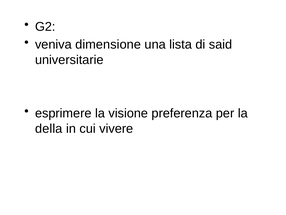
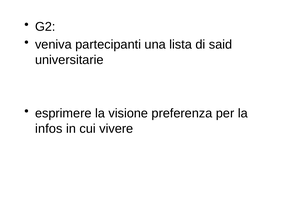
dimensione: dimensione -> partecipanti (108, 44)
della: della -> infos (49, 128)
